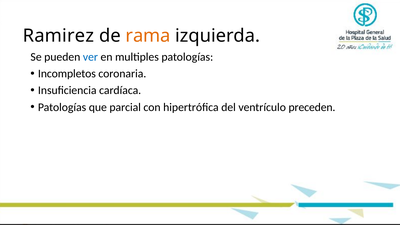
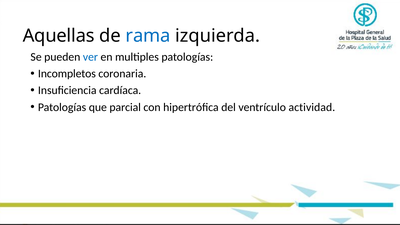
Ramirez: Ramirez -> Aquellas (59, 36)
rama colour: orange -> blue (148, 36)
preceden: preceden -> actividad (312, 107)
